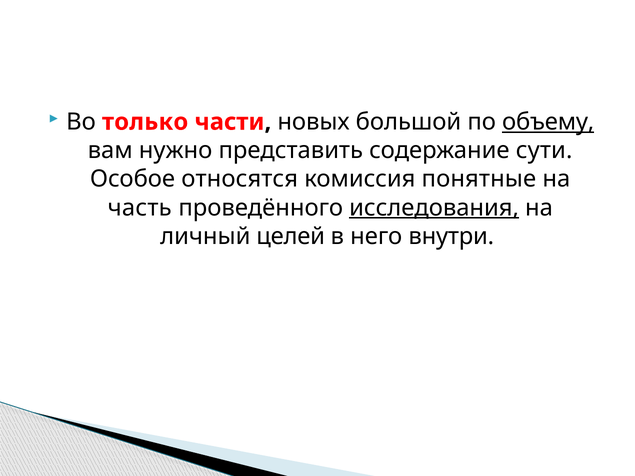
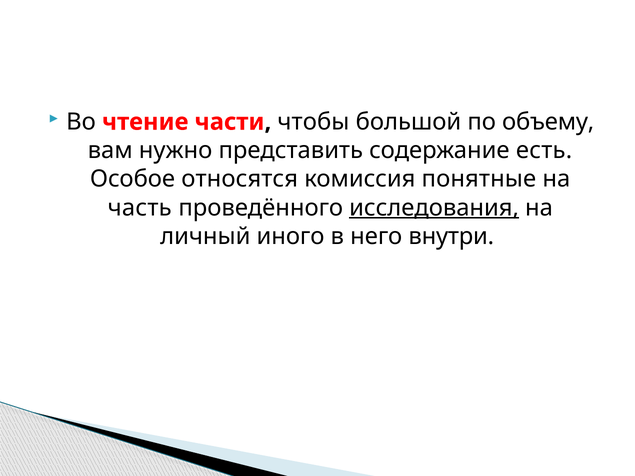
только: только -> чтение (145, 122)
новых: новых -> чтобы (313, 122)
объему underline: present -> none (548, 122)
сути: сути -> есть (544, 151)
целей: целей -> иного (291, 236)
